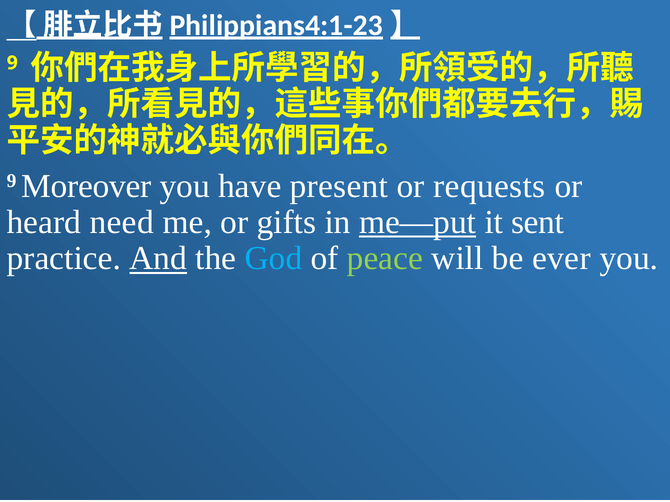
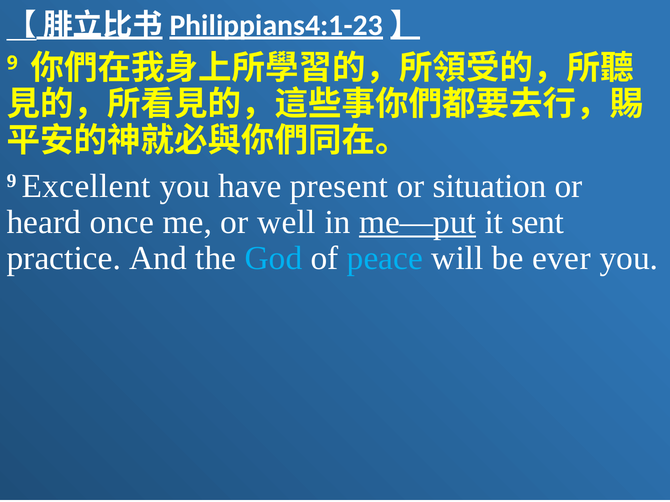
Moreover: Moreover -> Excellent (86, 186)
requests: requests -> situation (490, 186)
need: need -> once (122, 222)
gifts: gifts -> well (286, 222)
And underline: present -> none (158, 259)
peace colour: light green -> light blue (385, 259)
